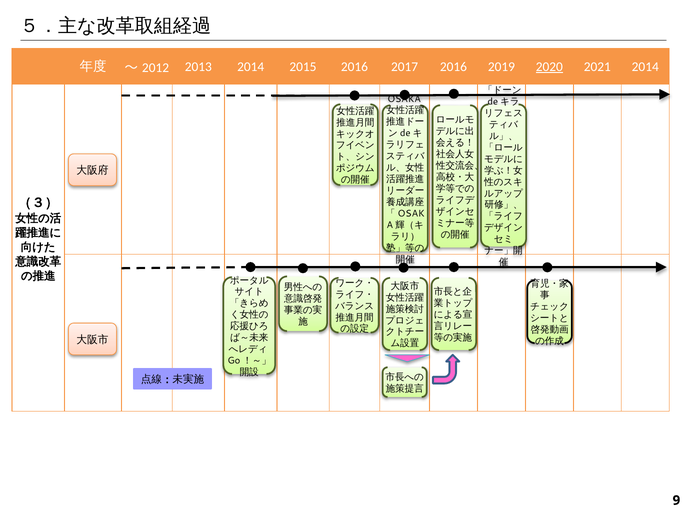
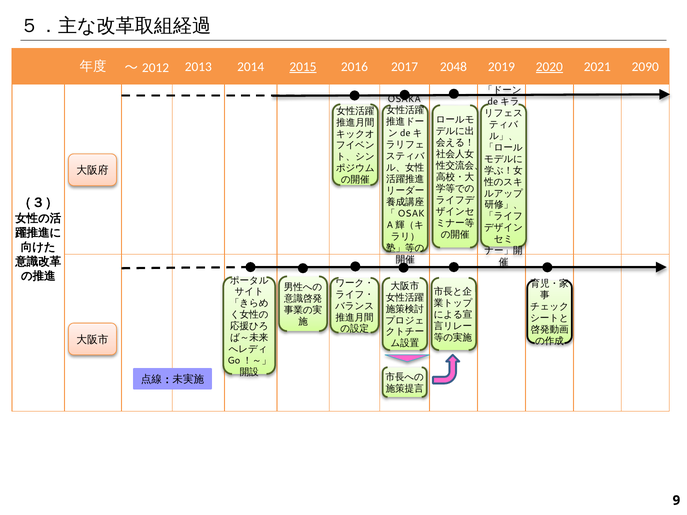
2015 underline: none -> present (303, 67)
2017 2016: 2016 -> 2048 (453, 67)
2021 2014: 2014 -> 2090 (645, 67)
